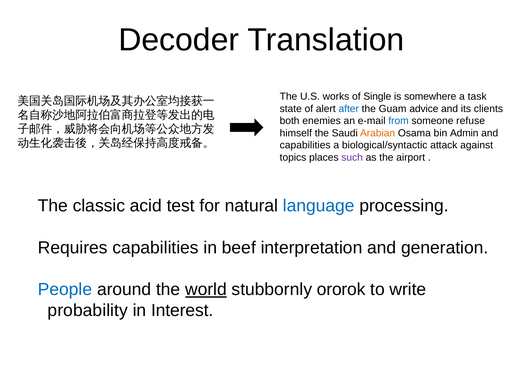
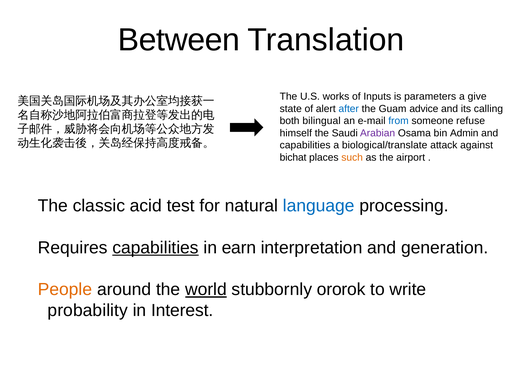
Decoder: Decoder -> Between (179, 40)
Single: Single -> Inputs (377, 97)
somewhere: somewhere -> parameters (430, 97)
task: task -> give (477, 97)
clients: clients -> calling (488, 109)
enemies: enemies -> bilingual (322, 121)
Arabian colour: orange -> purple (378, 133)
biological/syntactic: biological/syntactic -> biological/translate (385, 145)
topics: topics -> bichat (293, 158)
such colour: purple -> orange (352, 158)
capabilities underline: none -> present (156, 248)
beef: beef -> earn (239, 248)
People colour: blue -> orange (65, 290)
